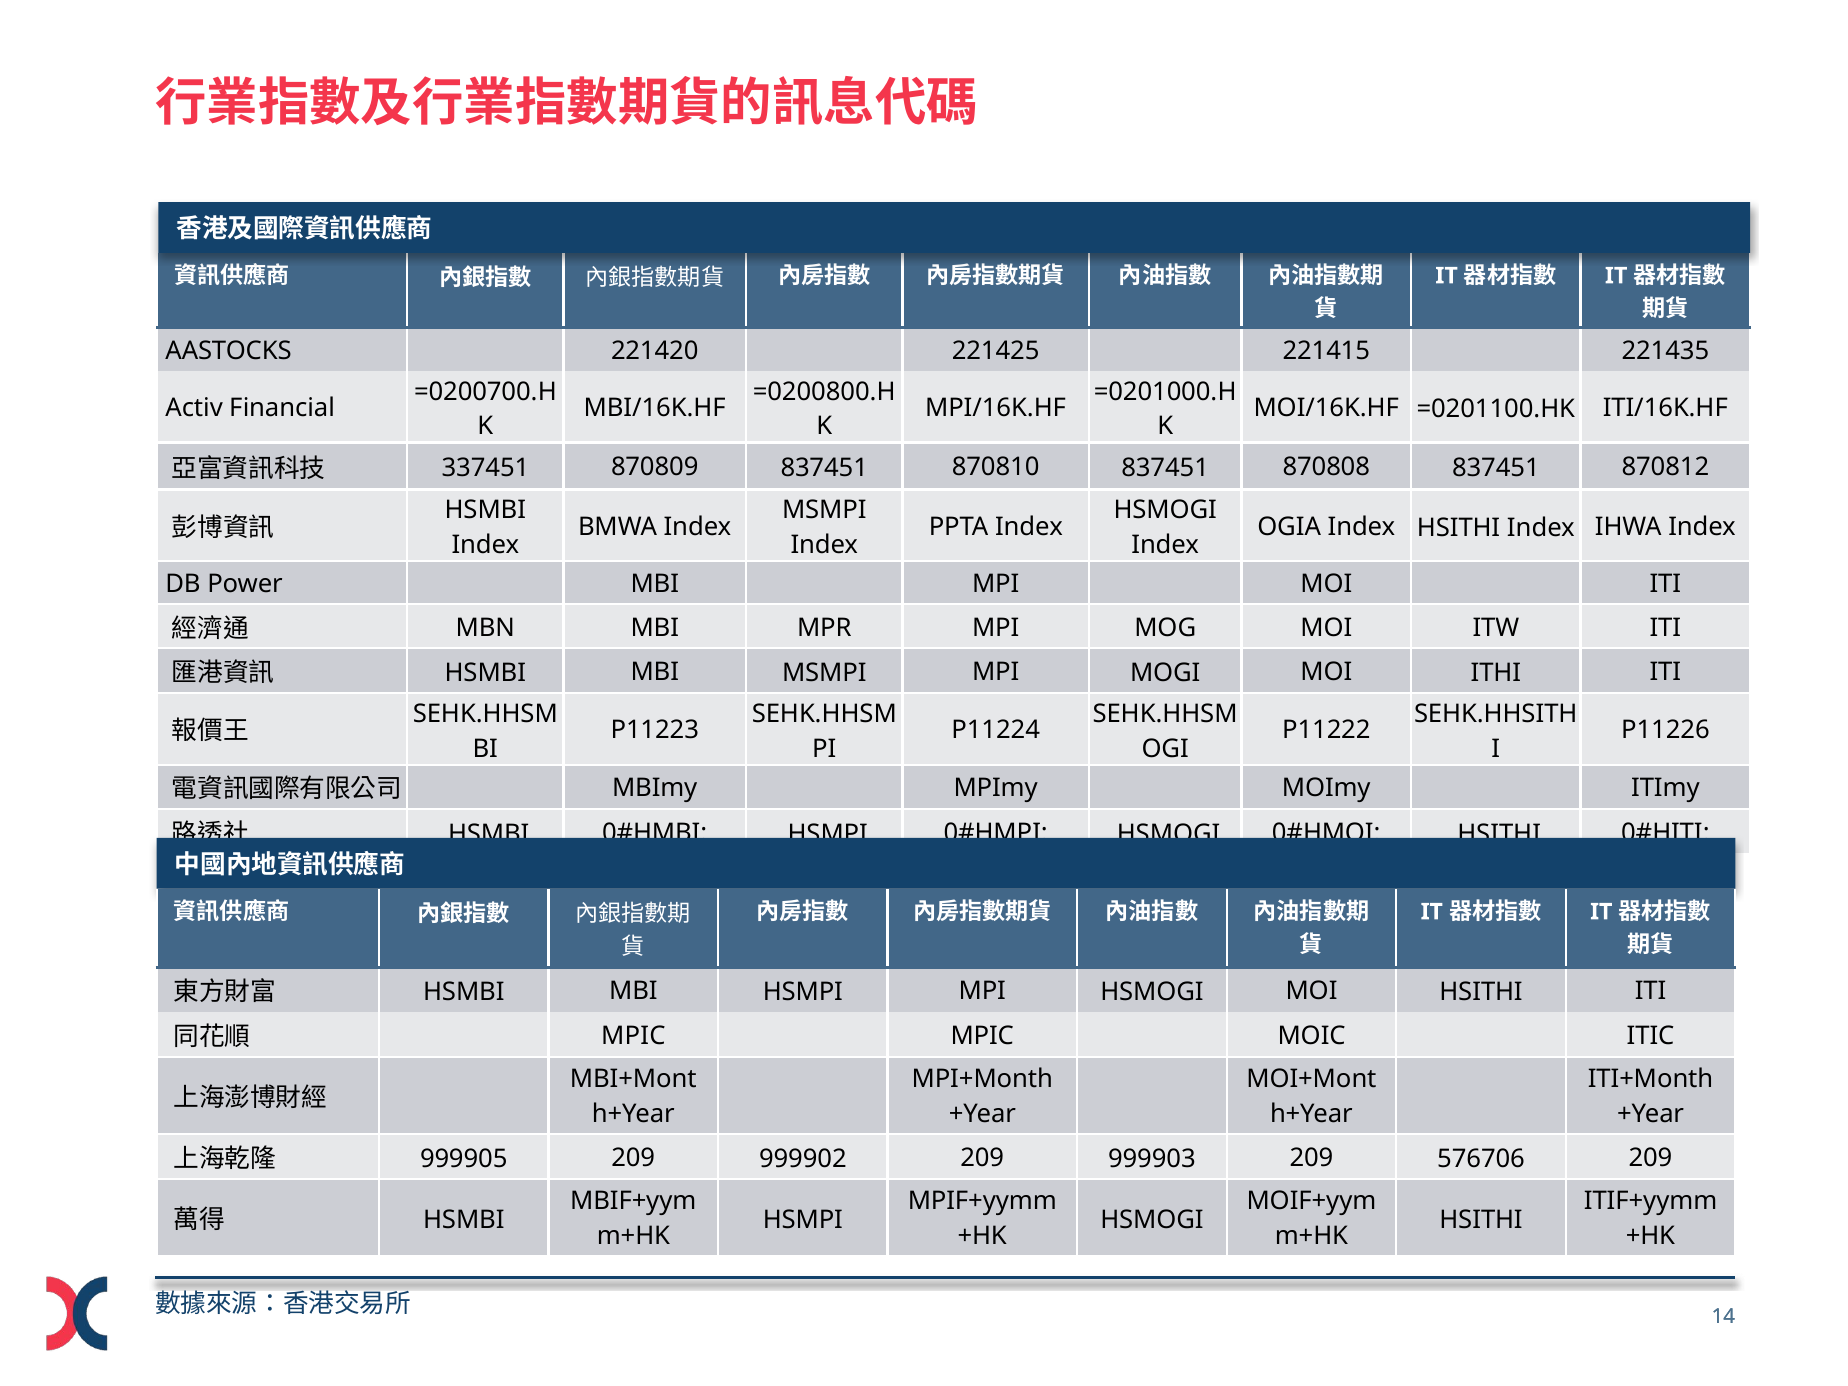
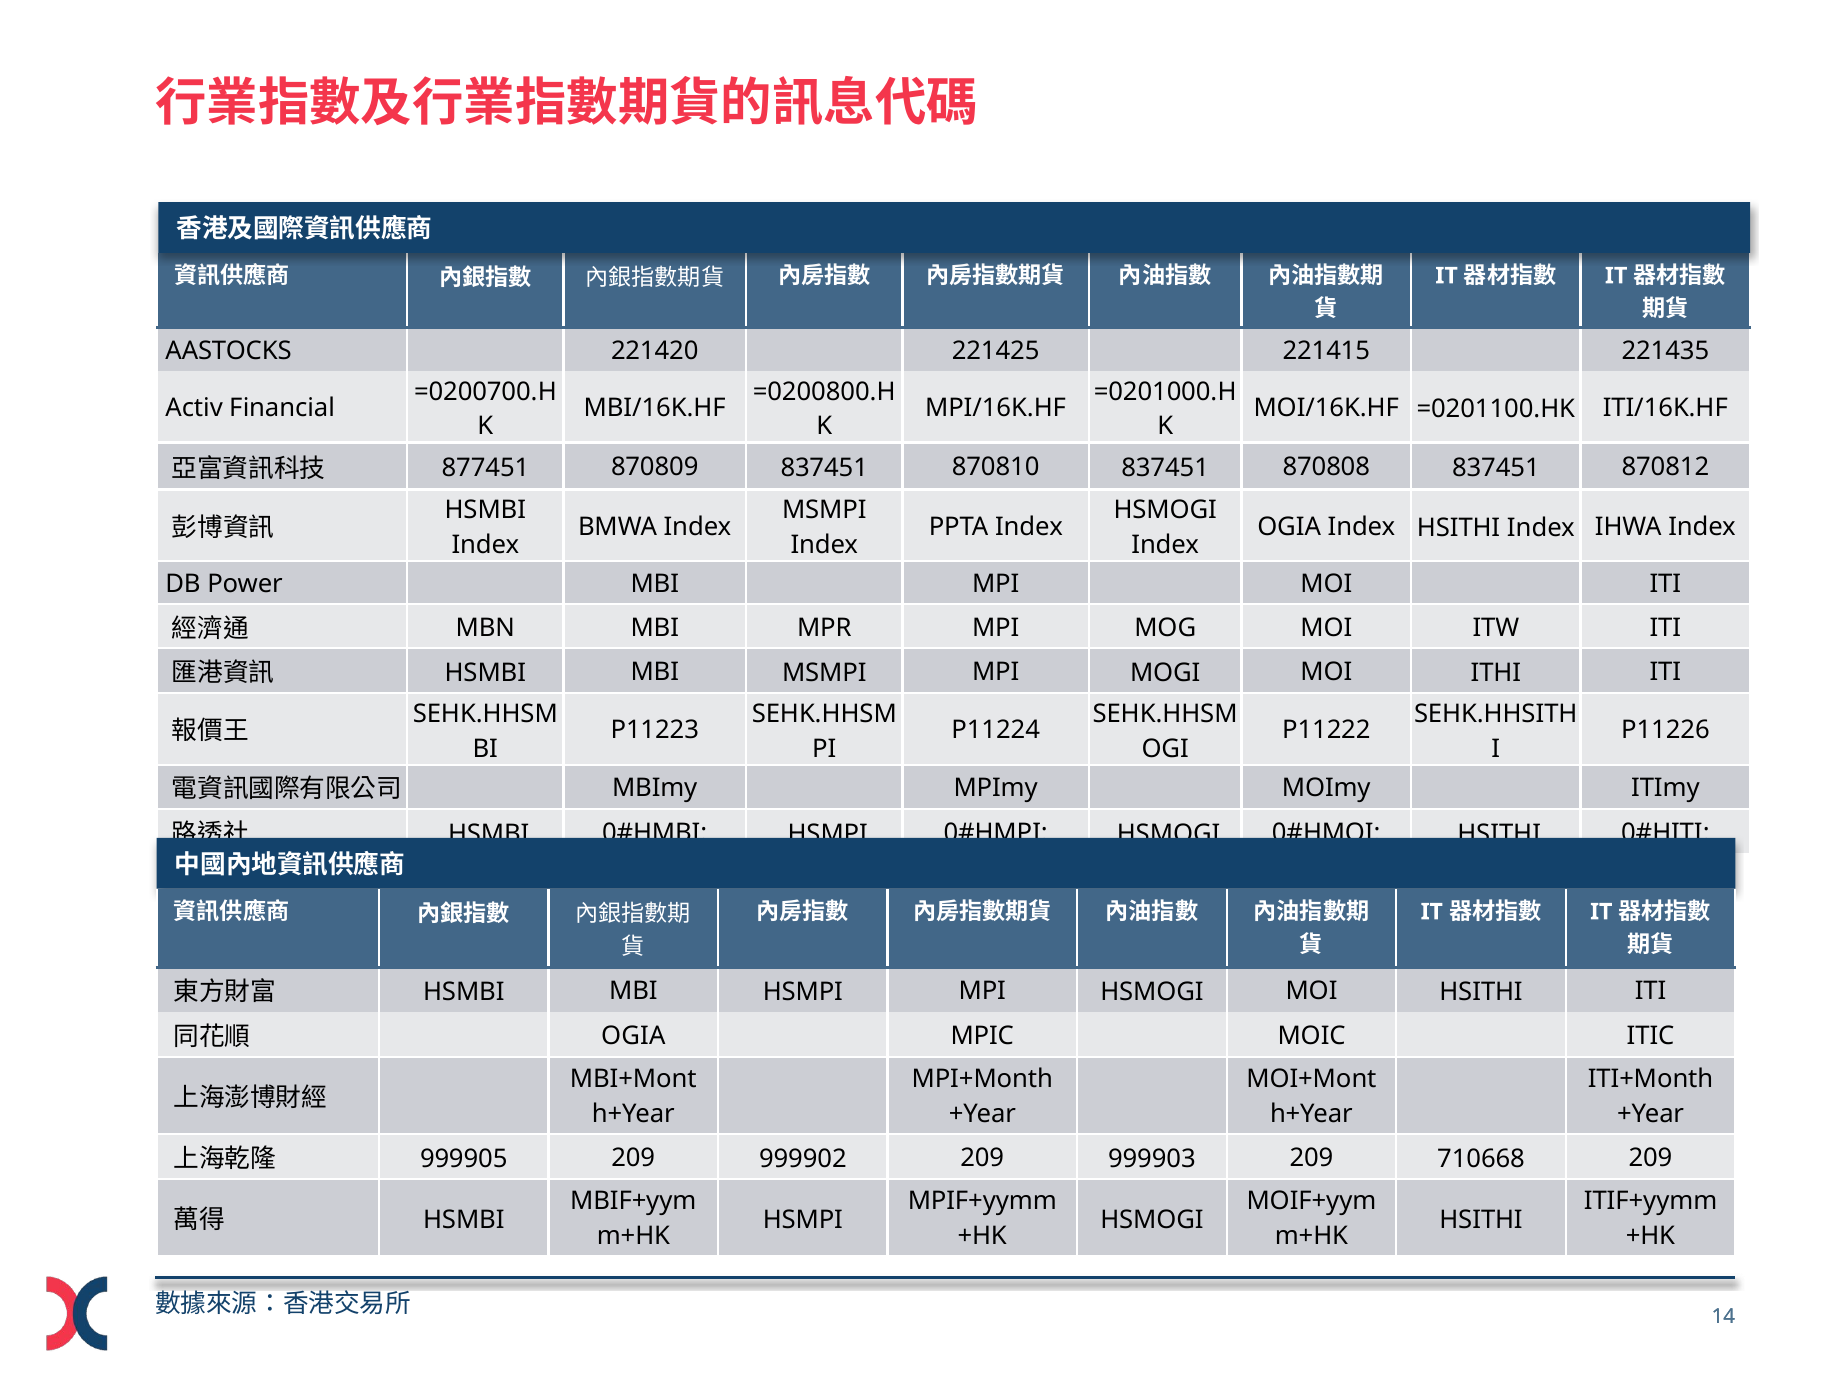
337451: 337451 -> 877451 (485, 468)
MPIC: MPIC -> OGIA (633, 1036)
576706: 576706 -> 710668 (1481, 1159)
